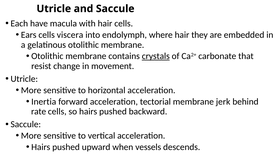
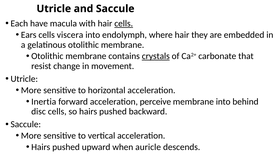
cells underline: none -> present (124, 24)
tectorial: tectorial -> perceive (155, 102)
membrane jerk: jerk -> into (223, 102)
rate: rate -> disc (39, 112)
vessels: vessels -> auricle (148, 147)
